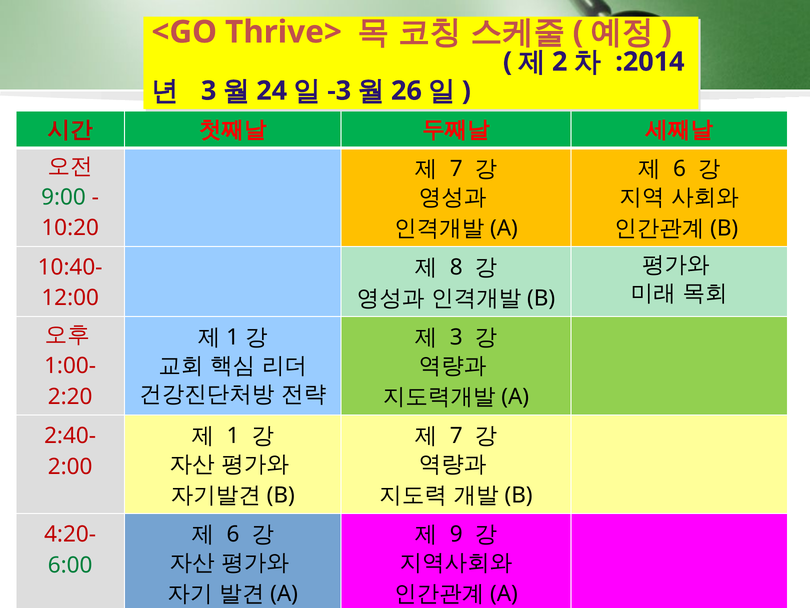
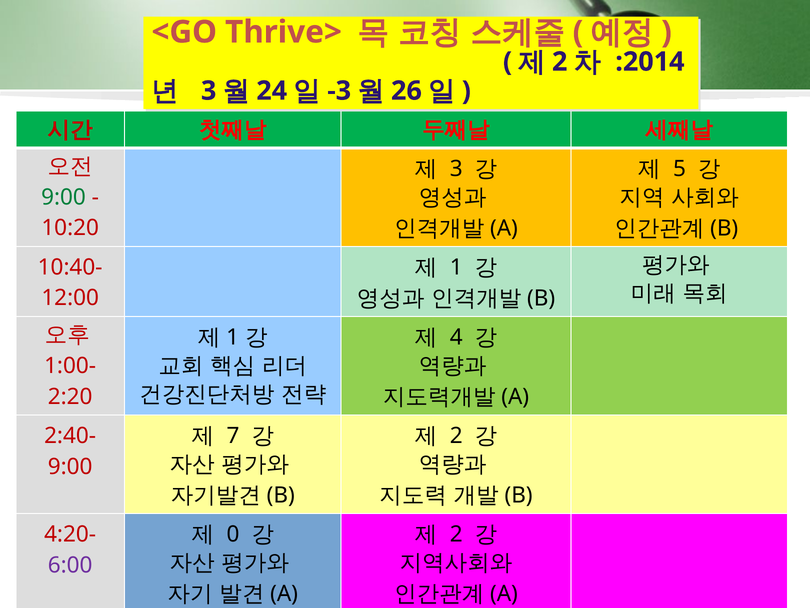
7: 7 -> 3 (456, 168)
6: 6 -> 5 (680, 168)
8: 8 -> 1 (456, 267)
3: 3 -> 4 (456, 337)
1: 1 -> 7 (233, 435)
7: 7 -> 2 (456, 435)
2:00: 2:00 -> 9:00 (70, 466)
6: 6 -> 0 (233, 534)
9: 9 -> 2 (456, 534)
6:00 colour: green -> purple (70, 565)
